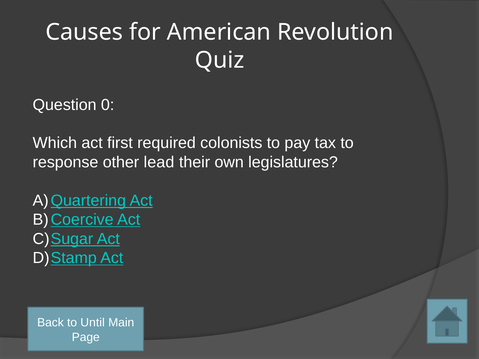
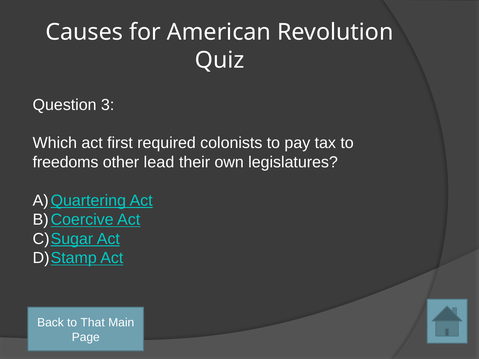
0: 0 -> 3 (108, 105)
response: response -> freedoms (66, 162)
Until: Until -> That (93, 323)
